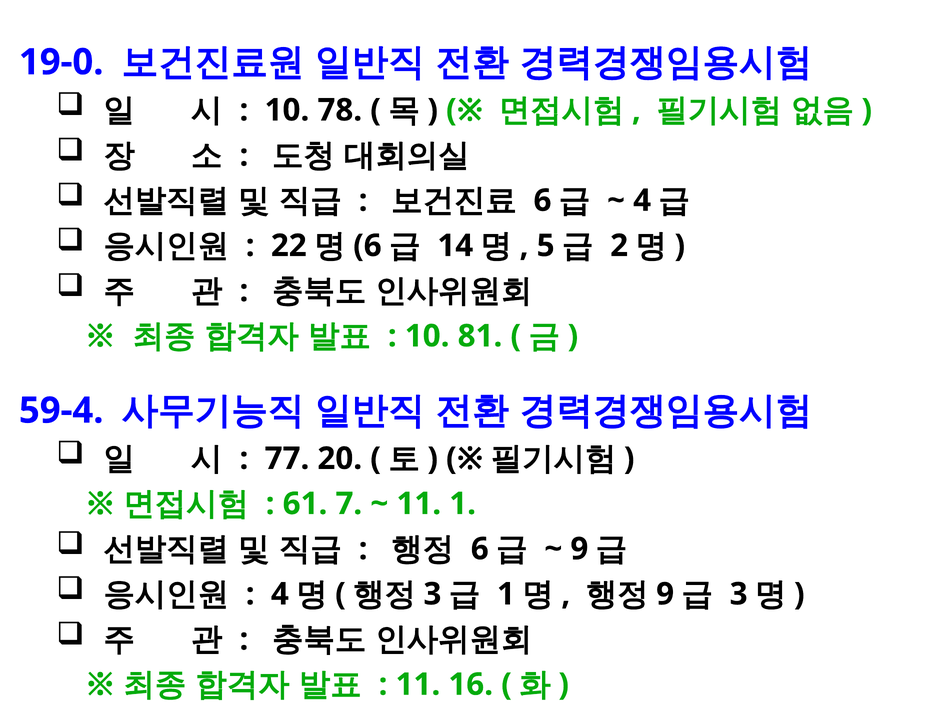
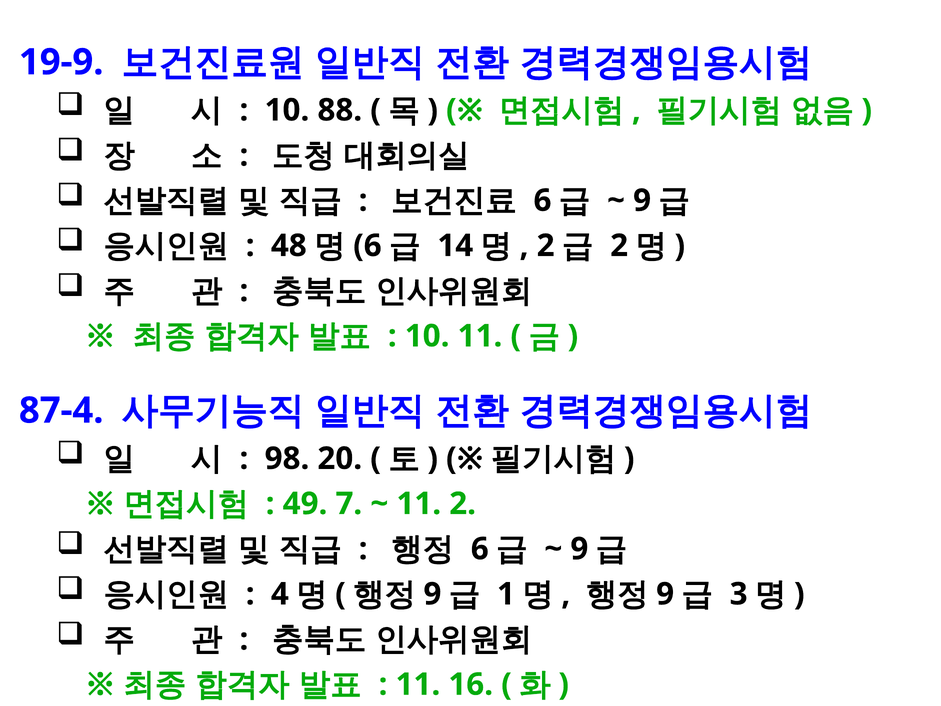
19-0: 19-0 -> 19-9 (61, 62)
78: 78 -> 88 (340, 110)
4: 4 -> 9 (642, 200)
22: 22 -> 48 (289, 246)
5: 5 -> 2 (546, 246)
10 81: 81 -> 11 (480, 336)
59-4: 59-4 -> 87-4 (61, 410)
77: 77 -> 98 (287, 458)
61: 61 -> 49 (305, 504)
11 1: 1 -> 2 (463, 504)
3: 3 -> 9 (432, 594)
